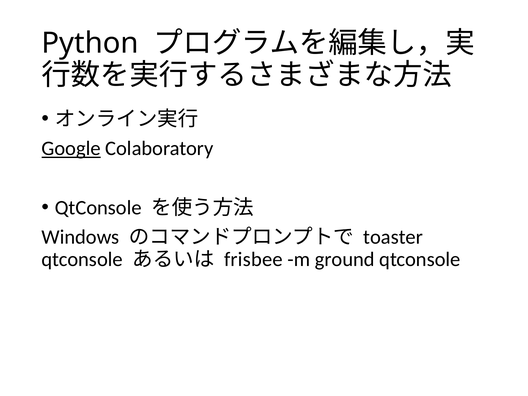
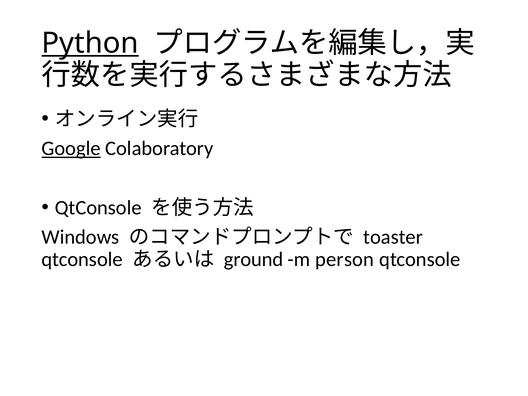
Python underline: none -> present (90, 43)
frisbee: frisbee -> ground (254, 259)
ground: ground -> person (345, 259)
